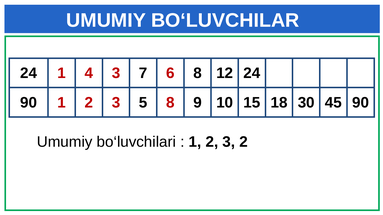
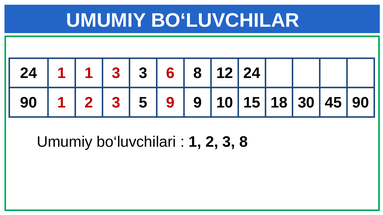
1 4: 4 -> 1 (89, 73)
3 7: 7 -> 3 (143, 73)
5 8: 8 -> 9 (170, 103)
3 2: 2 -> 8 (244, 142)
